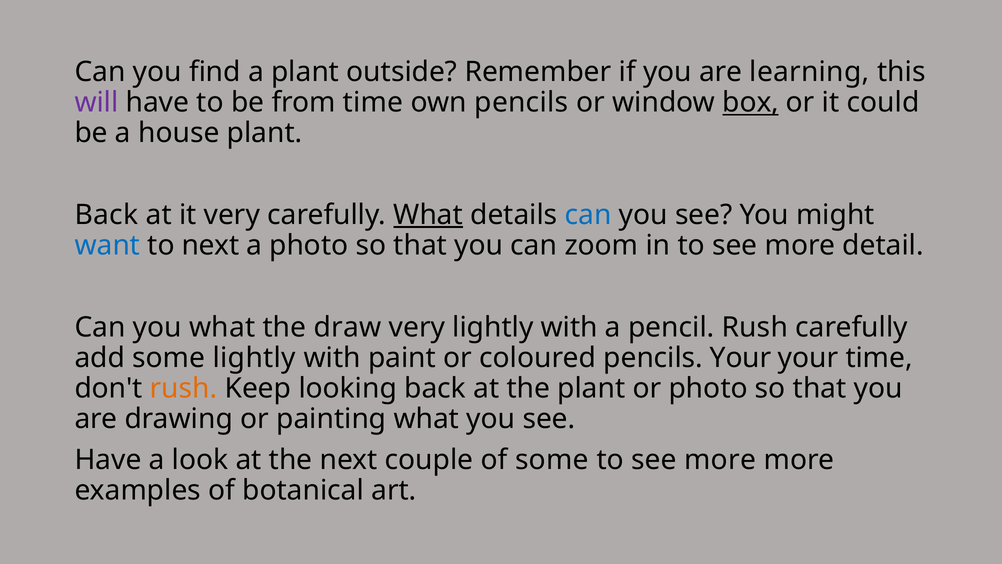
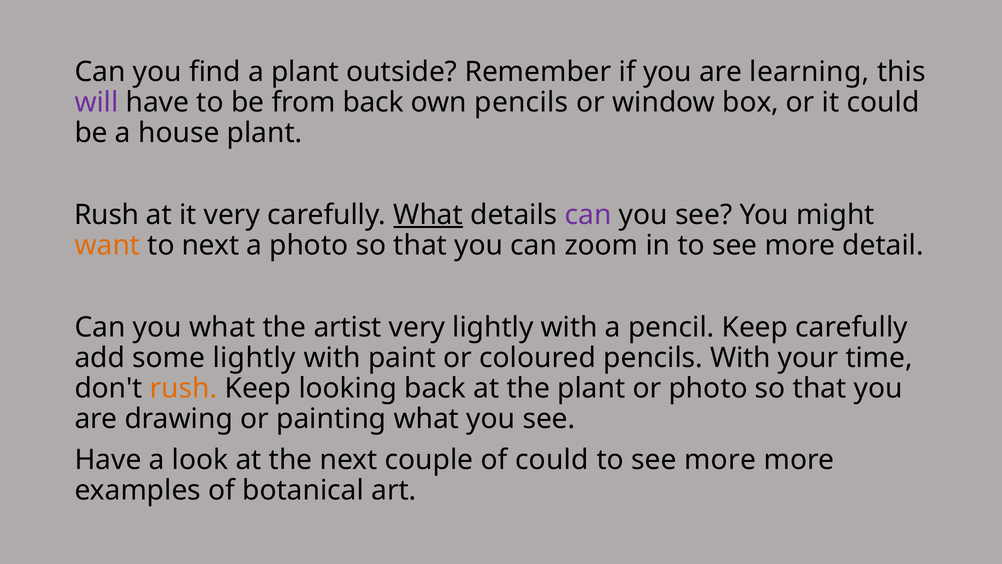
from time: time -> back (373, 103)
box underline: present -> none (751, 103)
Back: Back -> Rush (107, 215)
can colour: blue -> purple (588, 215)
want colour: blue -> orange (107, 245)
draw: draw -> artist (348, 327)
pencil Rush: Rush -> Keep (755, 327)
pencils Your: Your -> With (741, 358)
of some: some -> could (552, 459)
